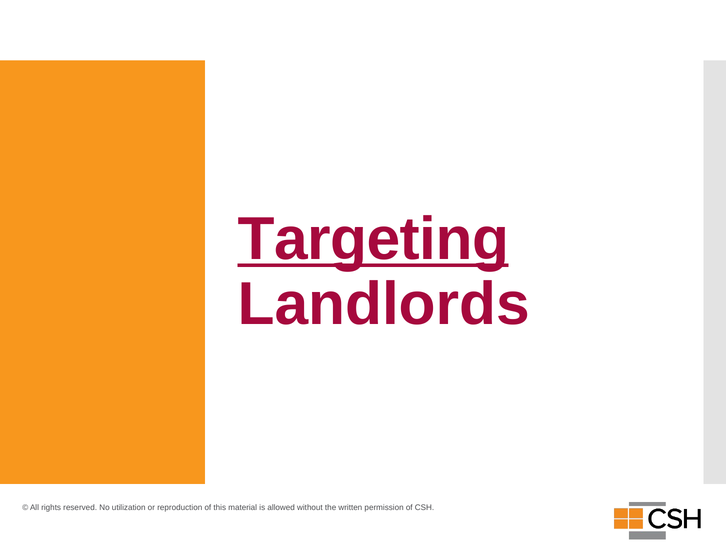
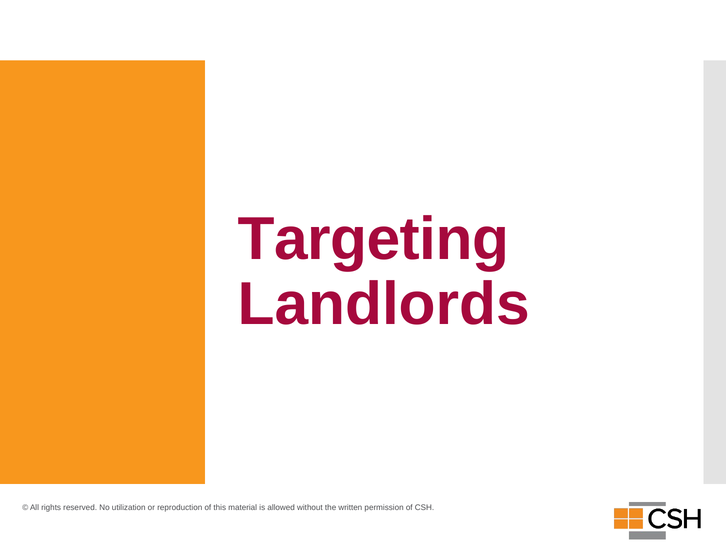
Targeting underline: present -> none (373, 239)
